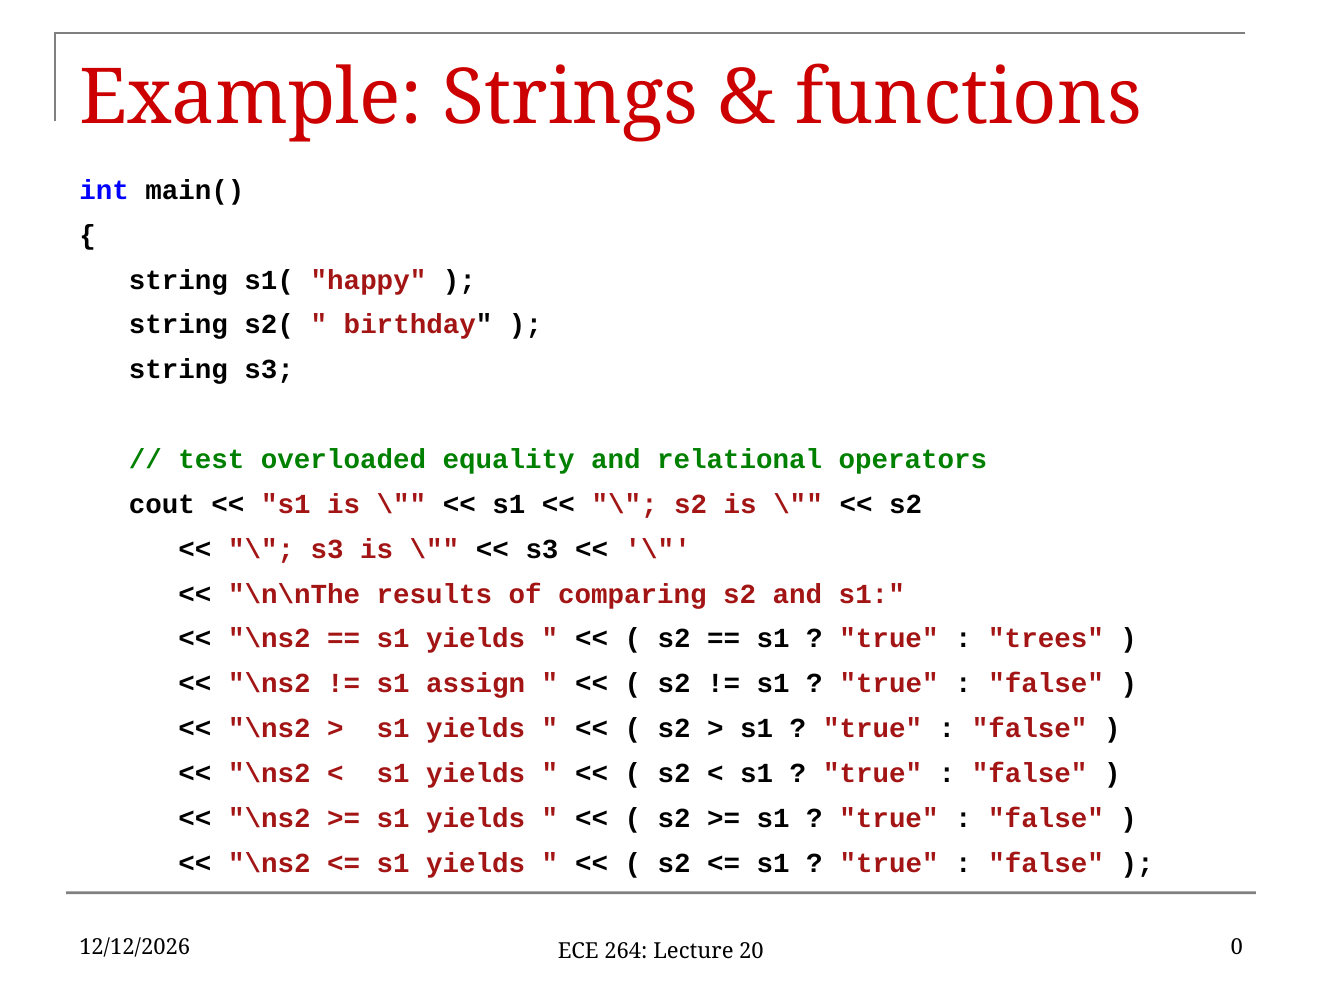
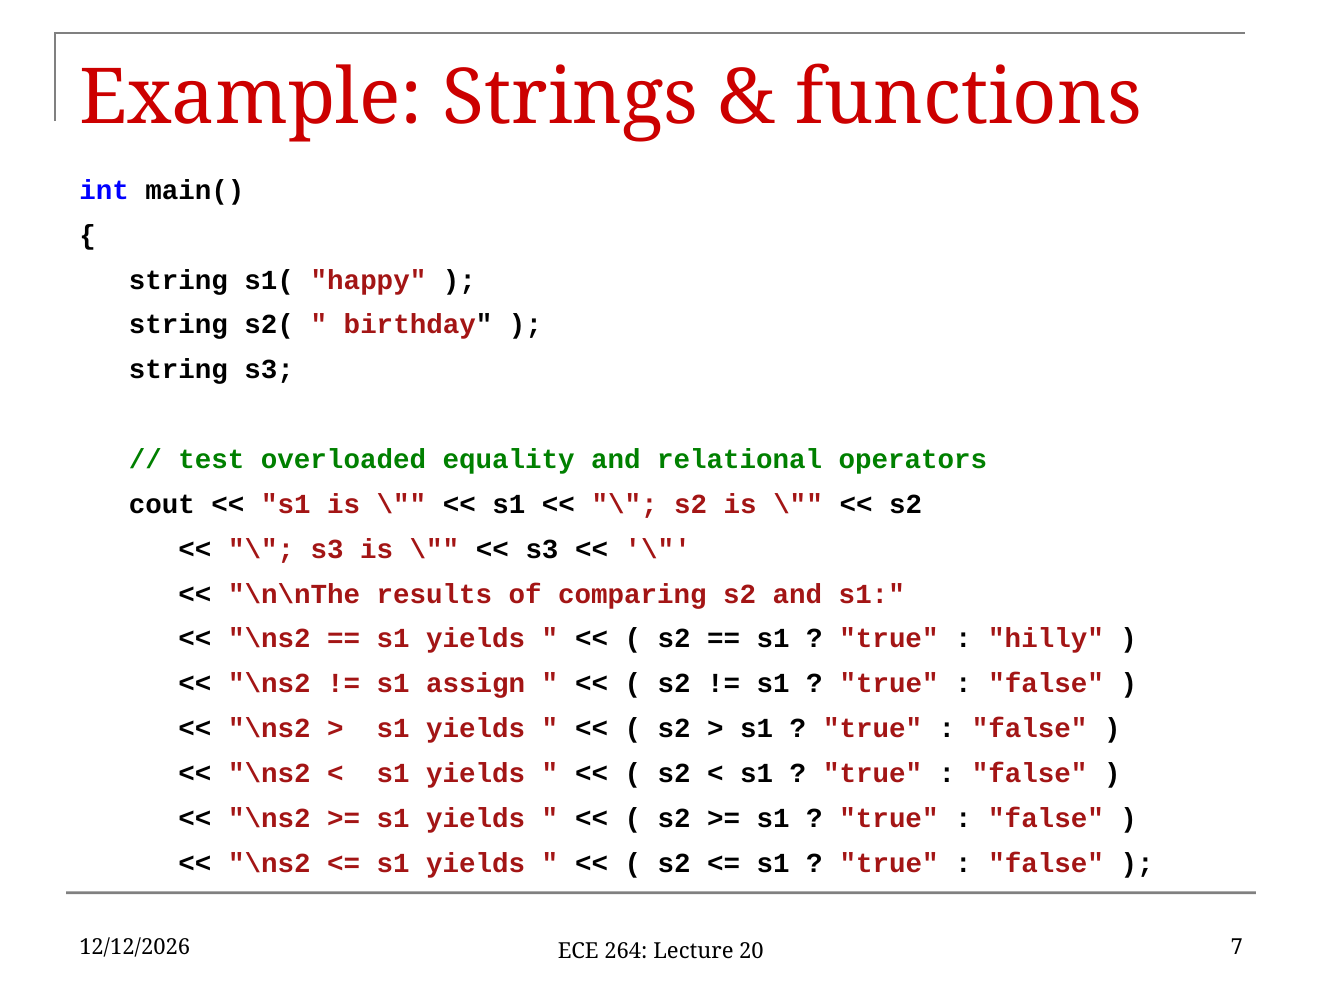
trees: trees -> hilly (1046, 638)
0: 0 -> 7 (1237, 947)
